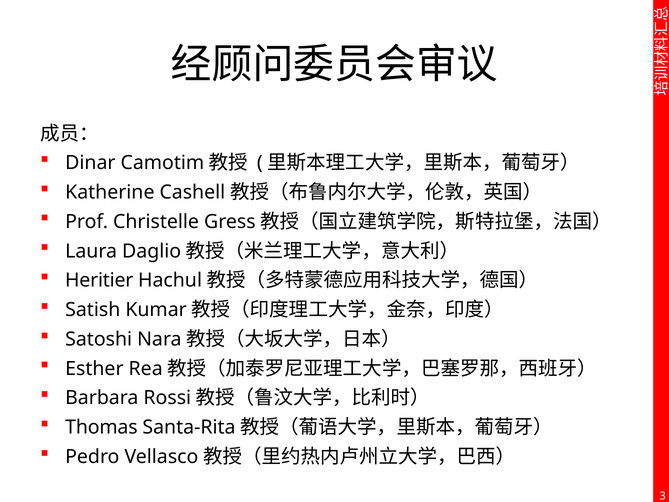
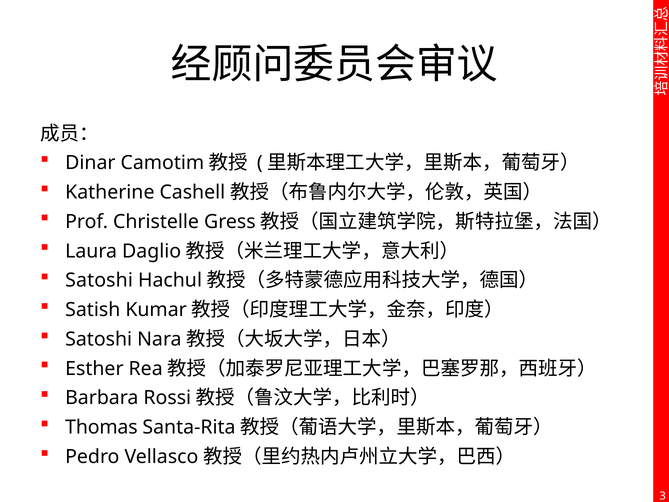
Heritier: Heritier -> Satoshi (99, 280)
